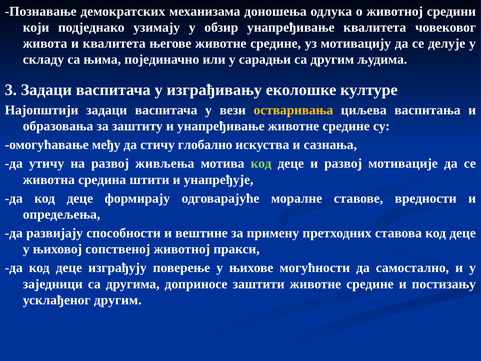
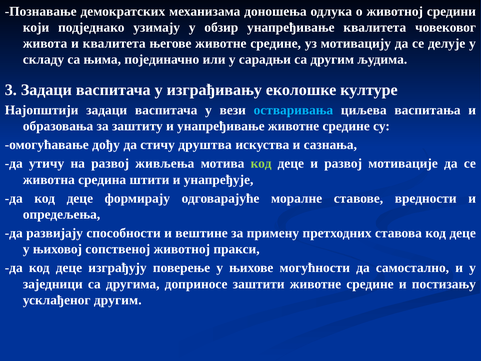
остваривања colour: yellow -> light blue (293, 110)
међу: међу -> дођу (106, 145)
глобално: глобално -> друштва (205, 145)
